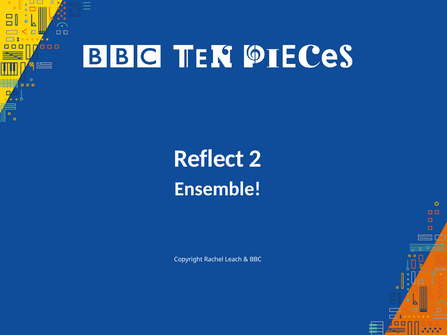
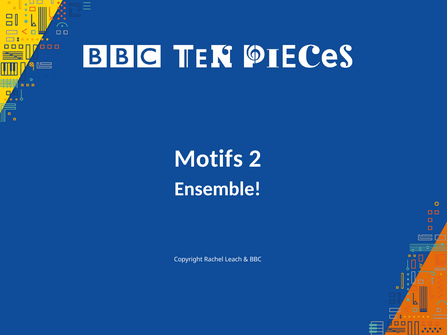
Reflect: Reflect -> Motifs (209, 159)
